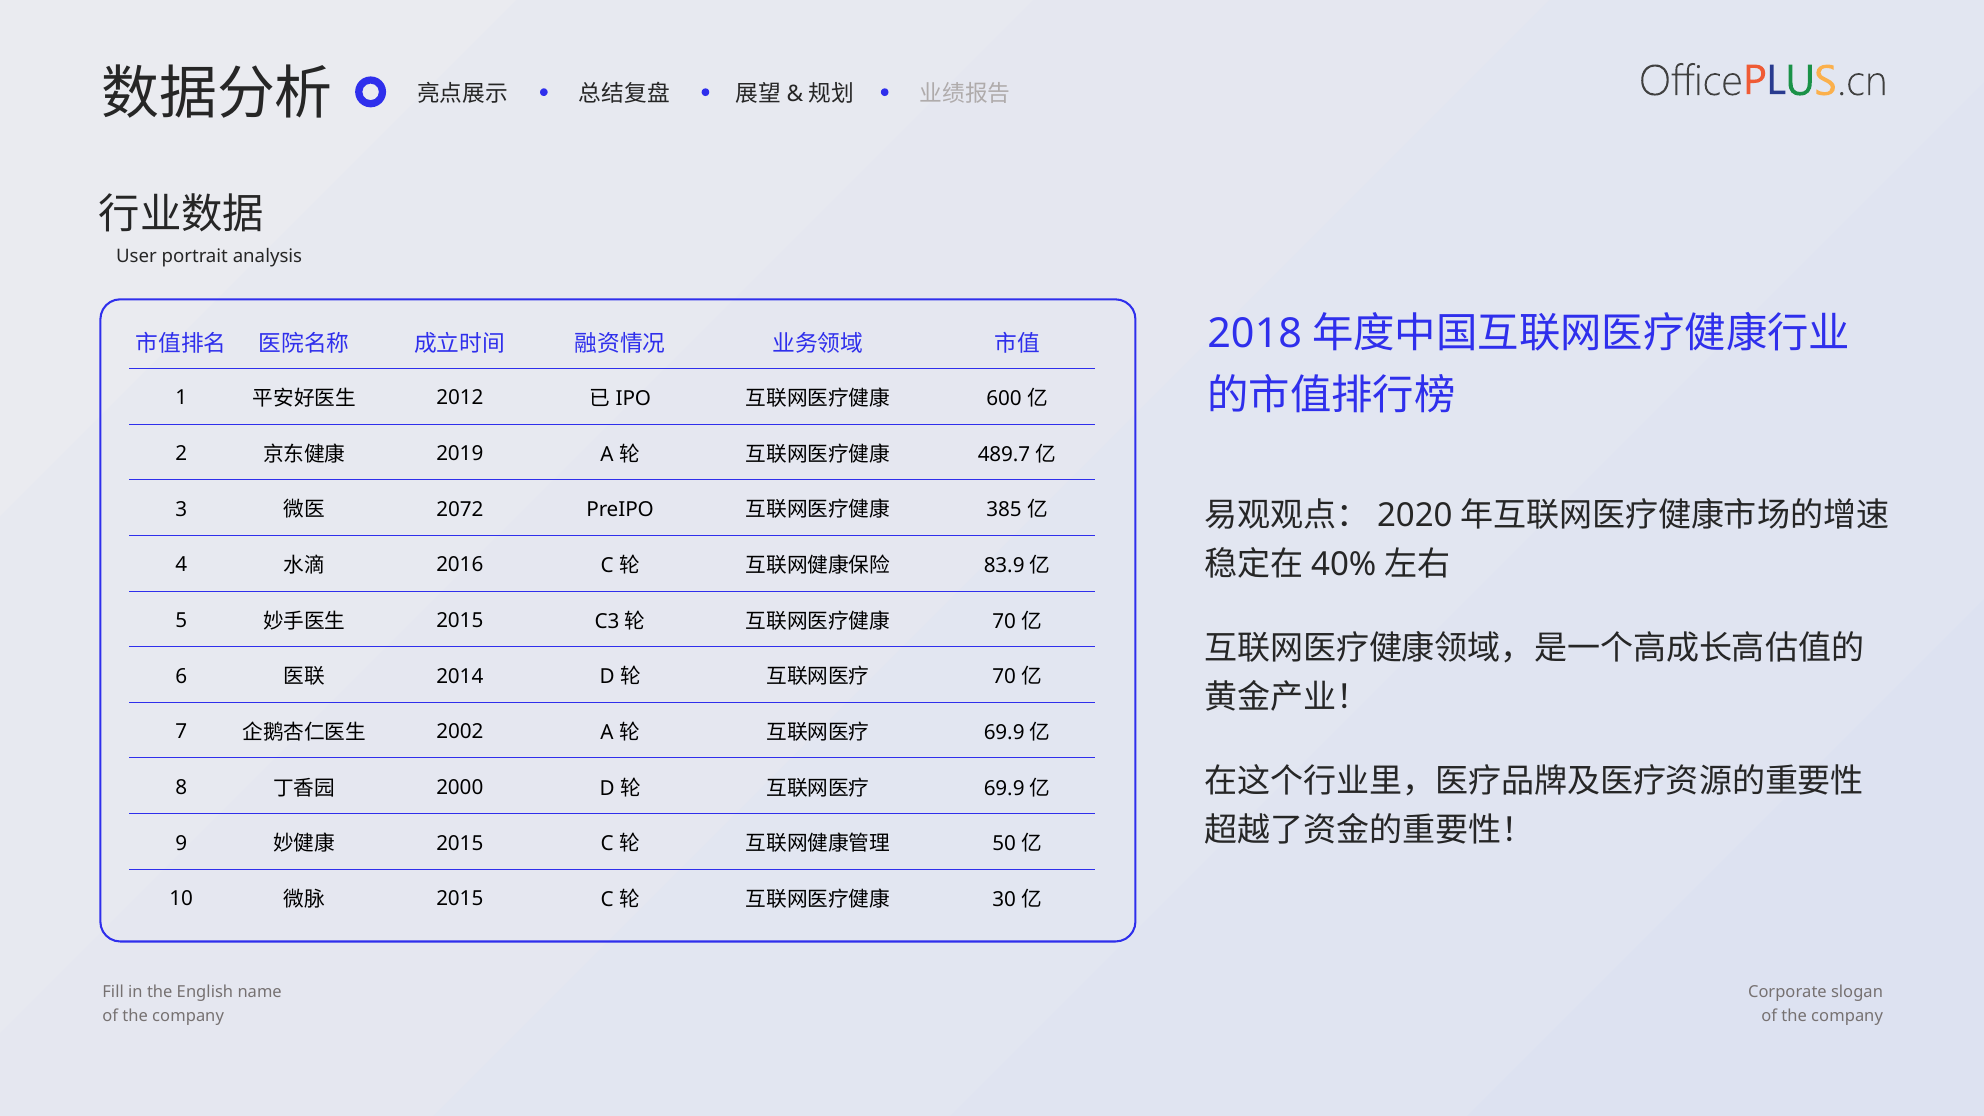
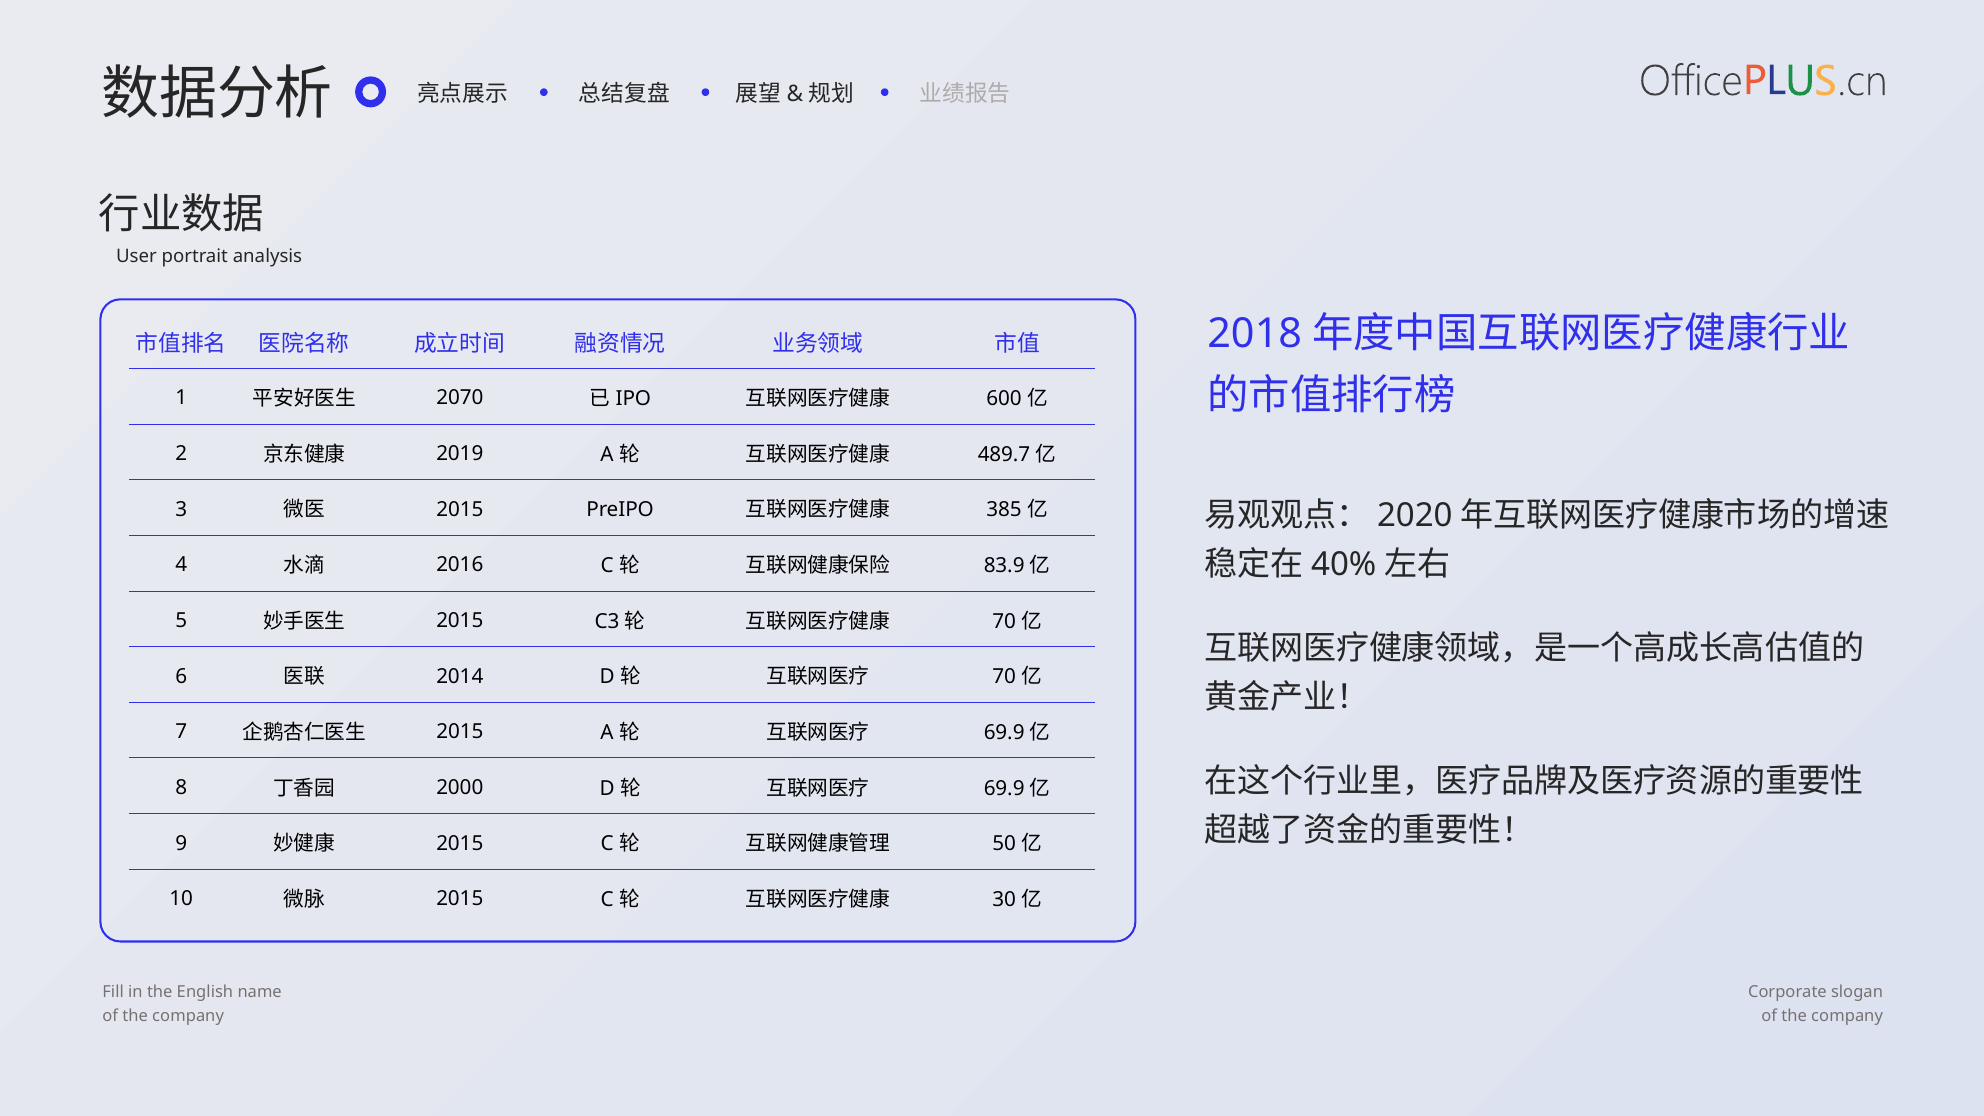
2012: 2012 -> 2070 (460, 398)
2072: 2072 -> 2015 (460, 509)
2002: 2002 -> 2015 (460, 732)
